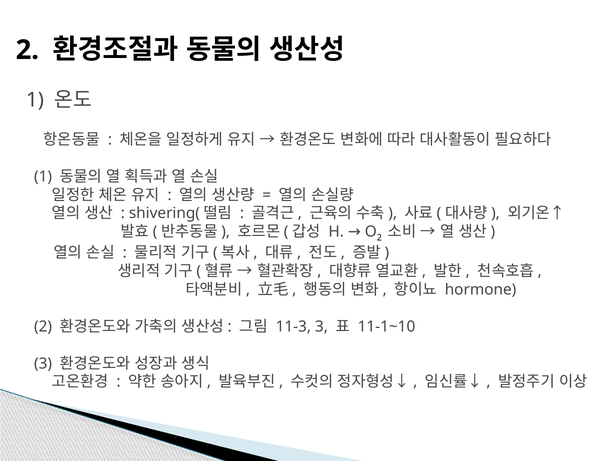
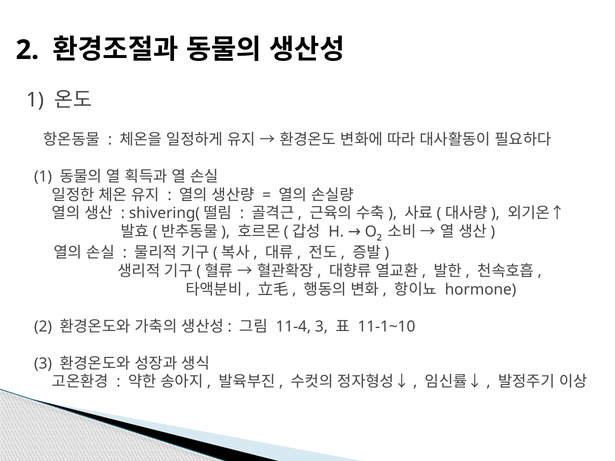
11-3: 11-3 -> 11-4 (293, 327)
